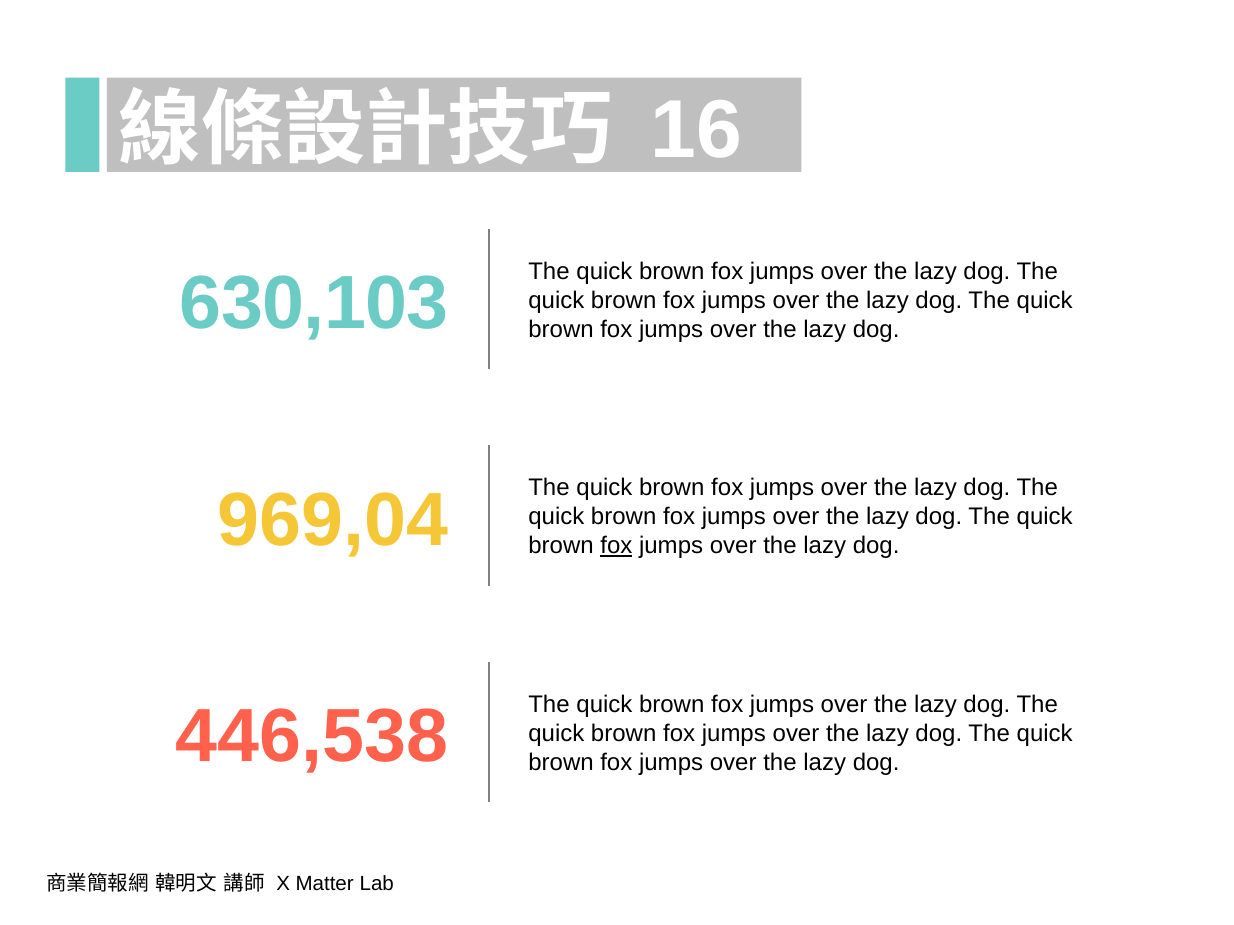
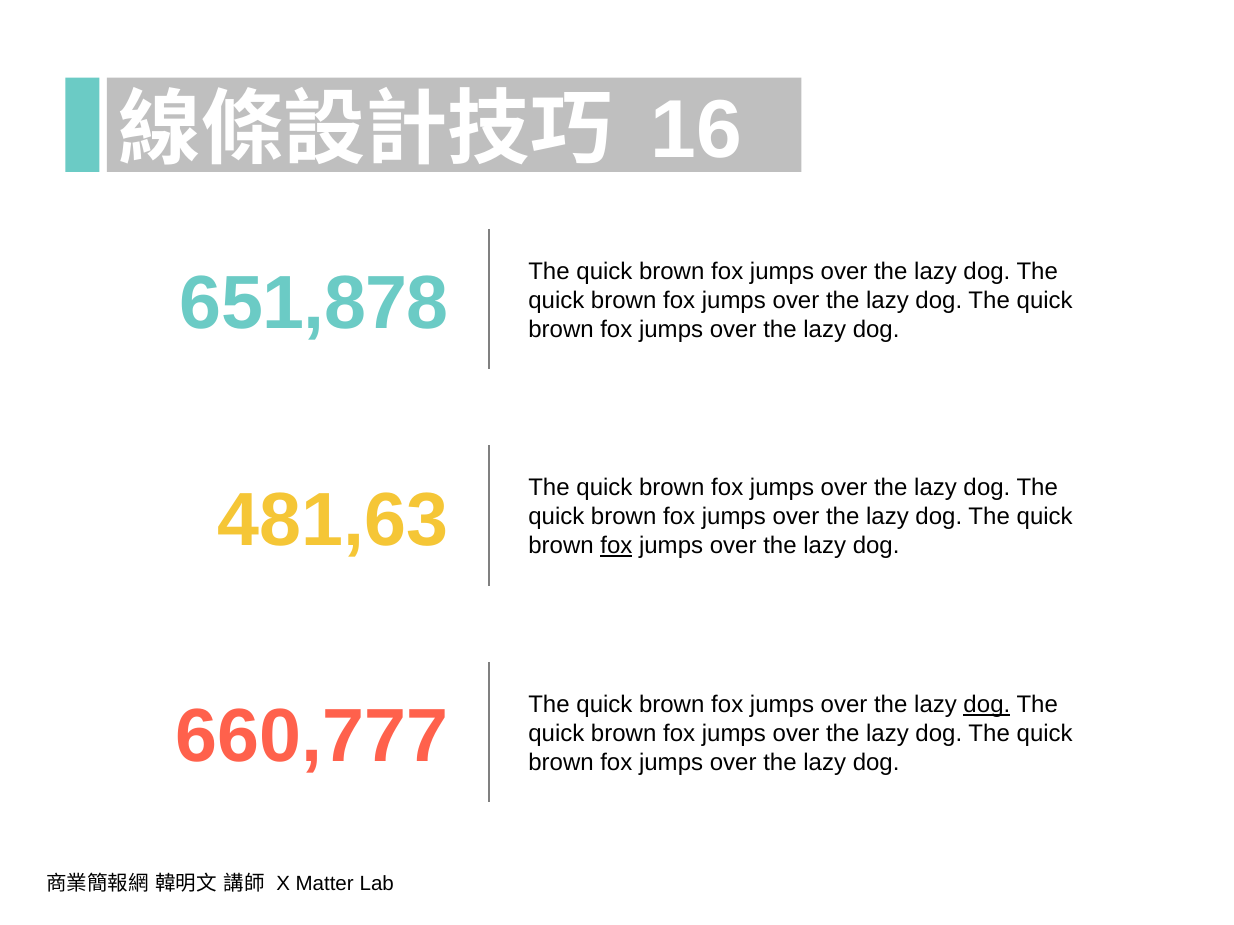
630,103: 630,103 -> 651,878 (314, 304)
969,04: 969,04 -> 481,63 (333, 521)
446,538: 446,538 -> 660,777 (312, 737)
dog underline: none -> present (987, 705)
